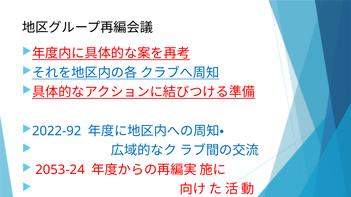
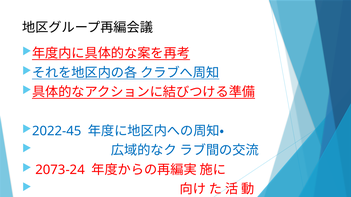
2022-92: 2022-92 -> 2022-45 (57, 131)
2053-24: 2053-24 -> 2073-24 (60, 170)
